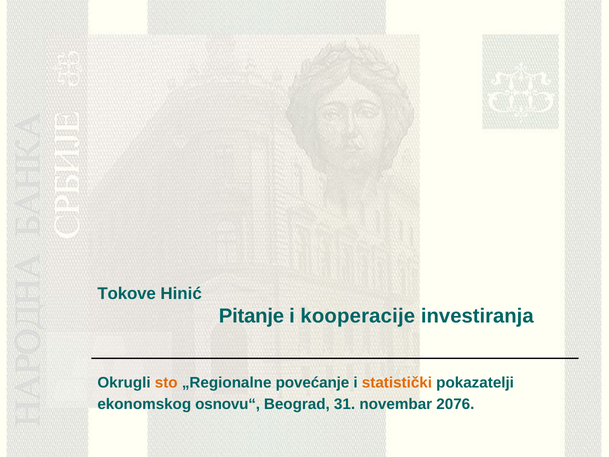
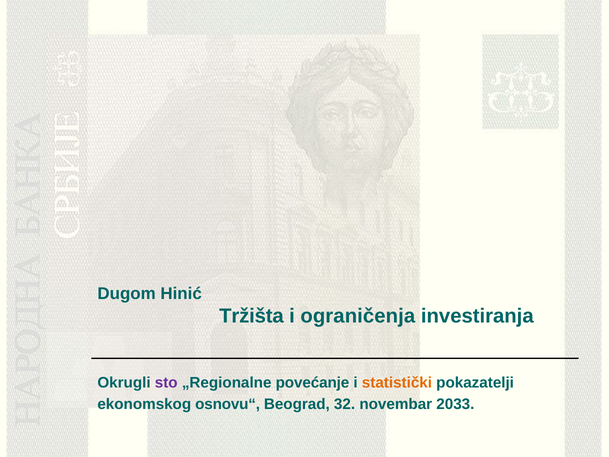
Tokove: Tokove -> Dugom (127, 293)
Pitanje: Pitanje -> Tržišta (251, 316)
kooperacije: kooperacije -> ograničenja (358, 316)
sto colour: orange -> purple (166, 382)
31: 31 -> 32 (345, 404)
2076: 2076 -> 2033 (455, 404)
